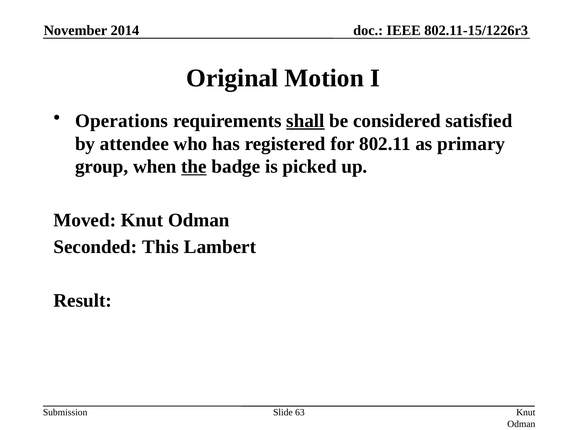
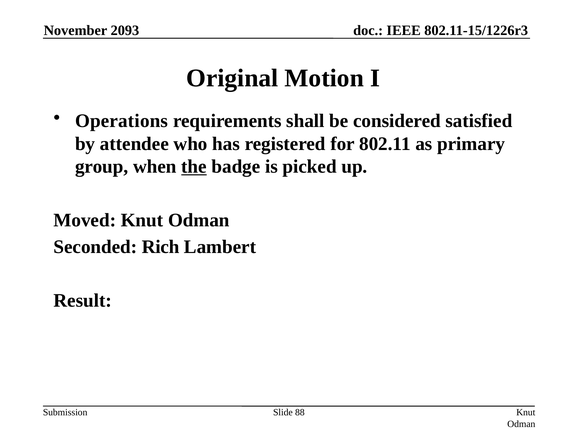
2014: 2014 -> 2093 (125, 31)
shall underline: present -> none (305, 121)
This: This -> Rich (161, 247)
63: 63 -> 88 (300, 412)
